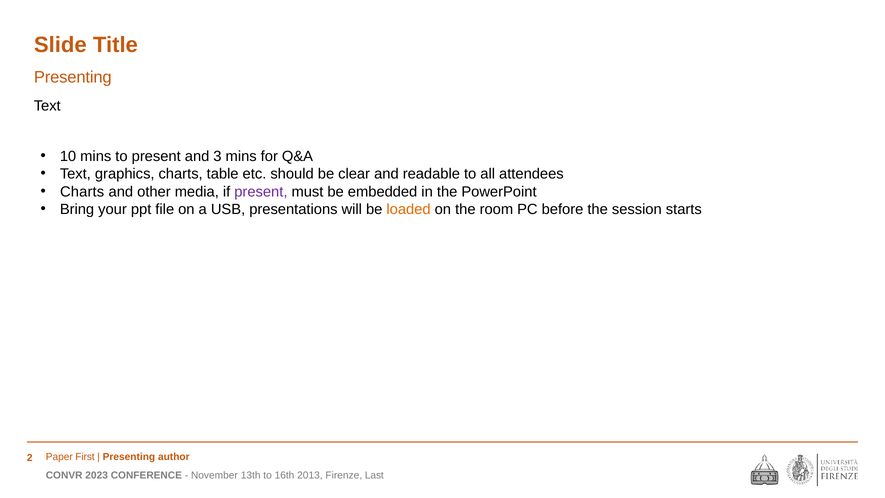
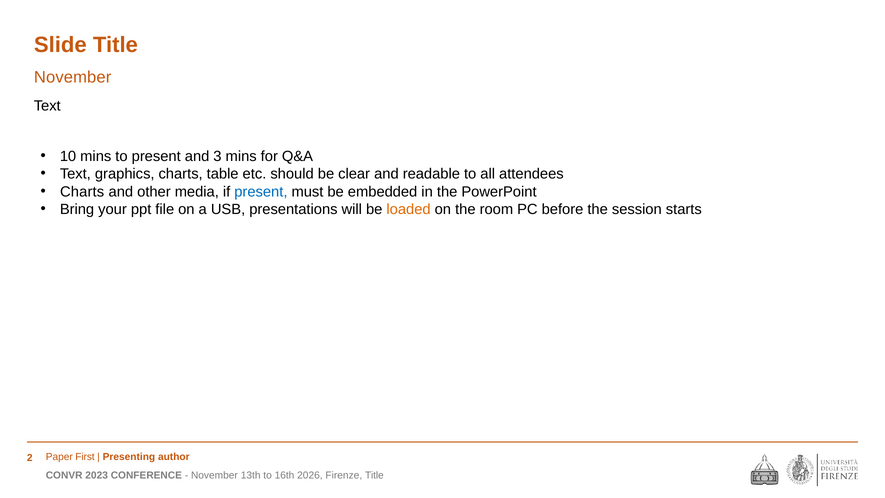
Presenting: Presenting -> November (73, 77)
present colour: purple -> blue (261, 192)
2013: 2013 -> 2026 (310, 475)
Firenze Last: Last -> Title (374, 475)
